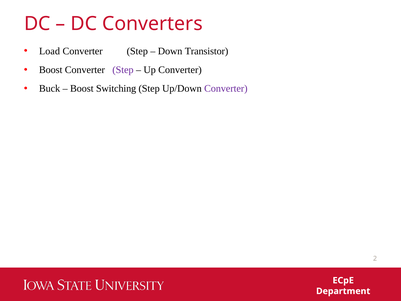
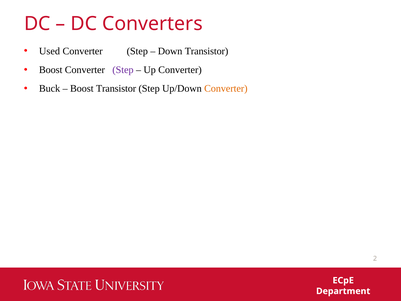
Load: Load -> Used (50, 51)
Boost Switching: Switching -> Transistor (116, 89)
Converter colour: purple -> orange (226, 89)
